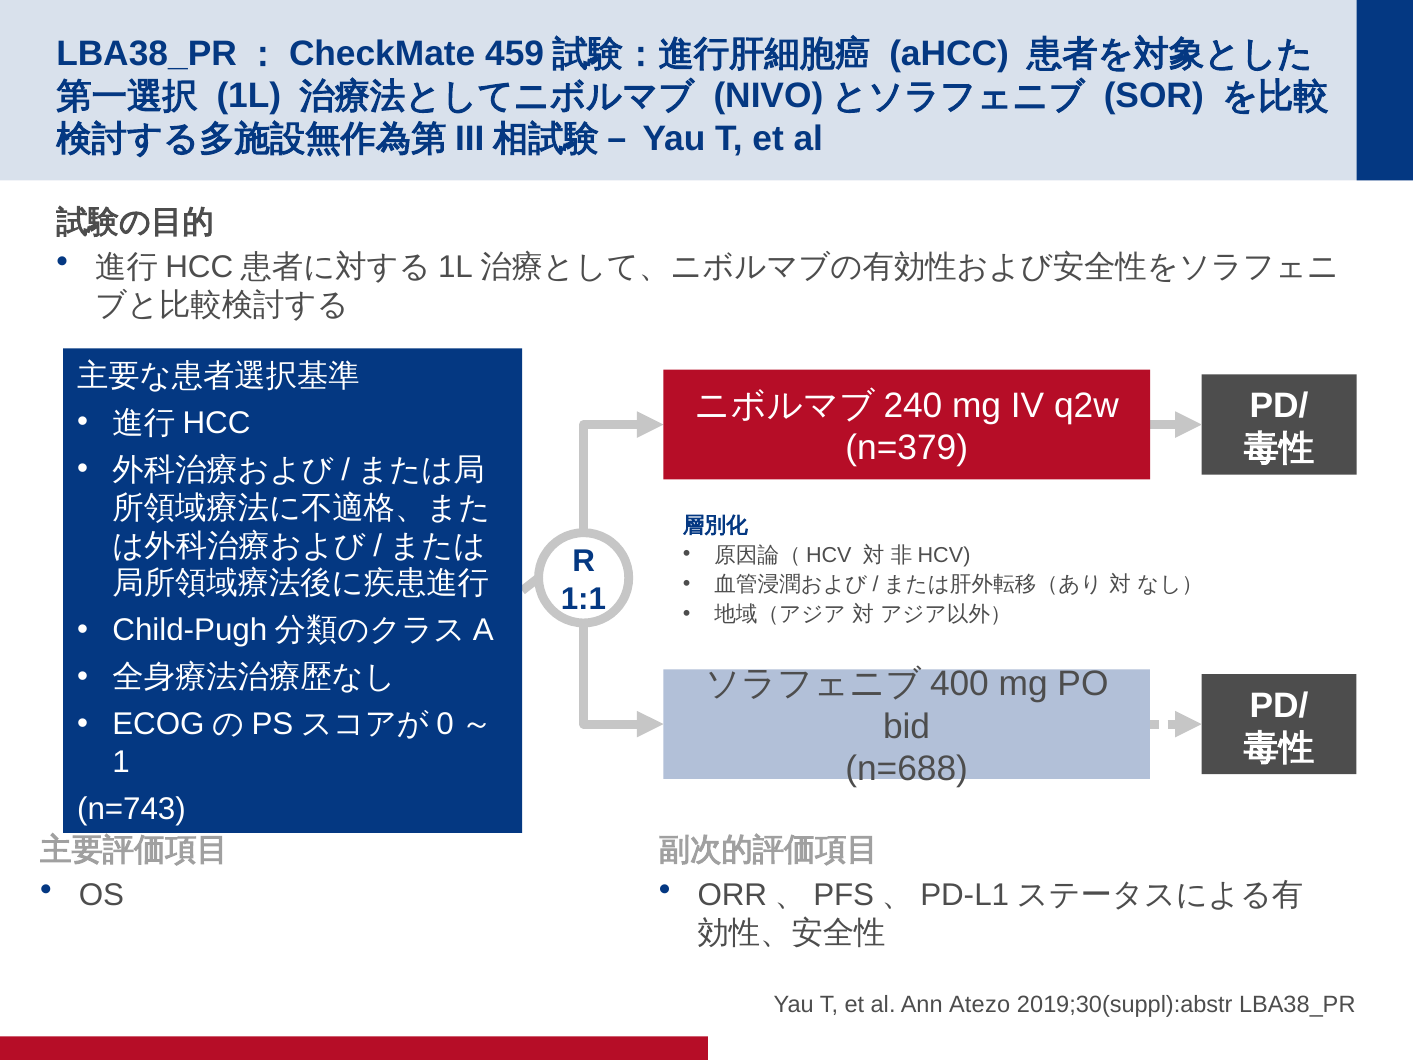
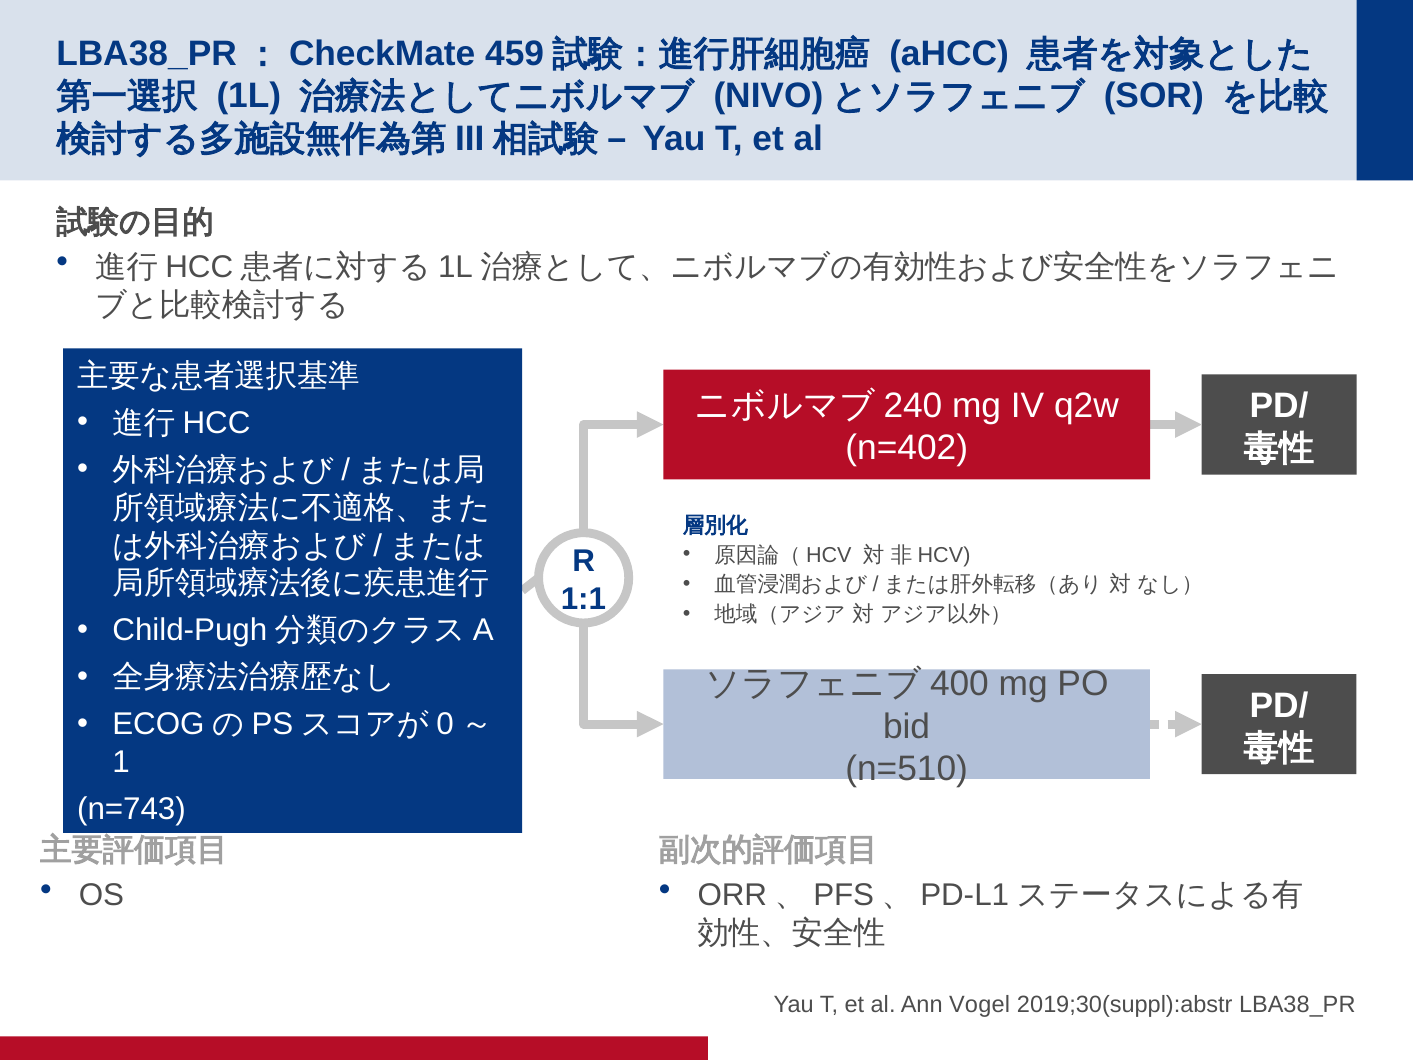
n=379: n=379 -> n=402 (907, 448)
n=688: n=688 -> n=510 (907, 769)
Atezo: Atezo -> Vogel (980, 1005)
